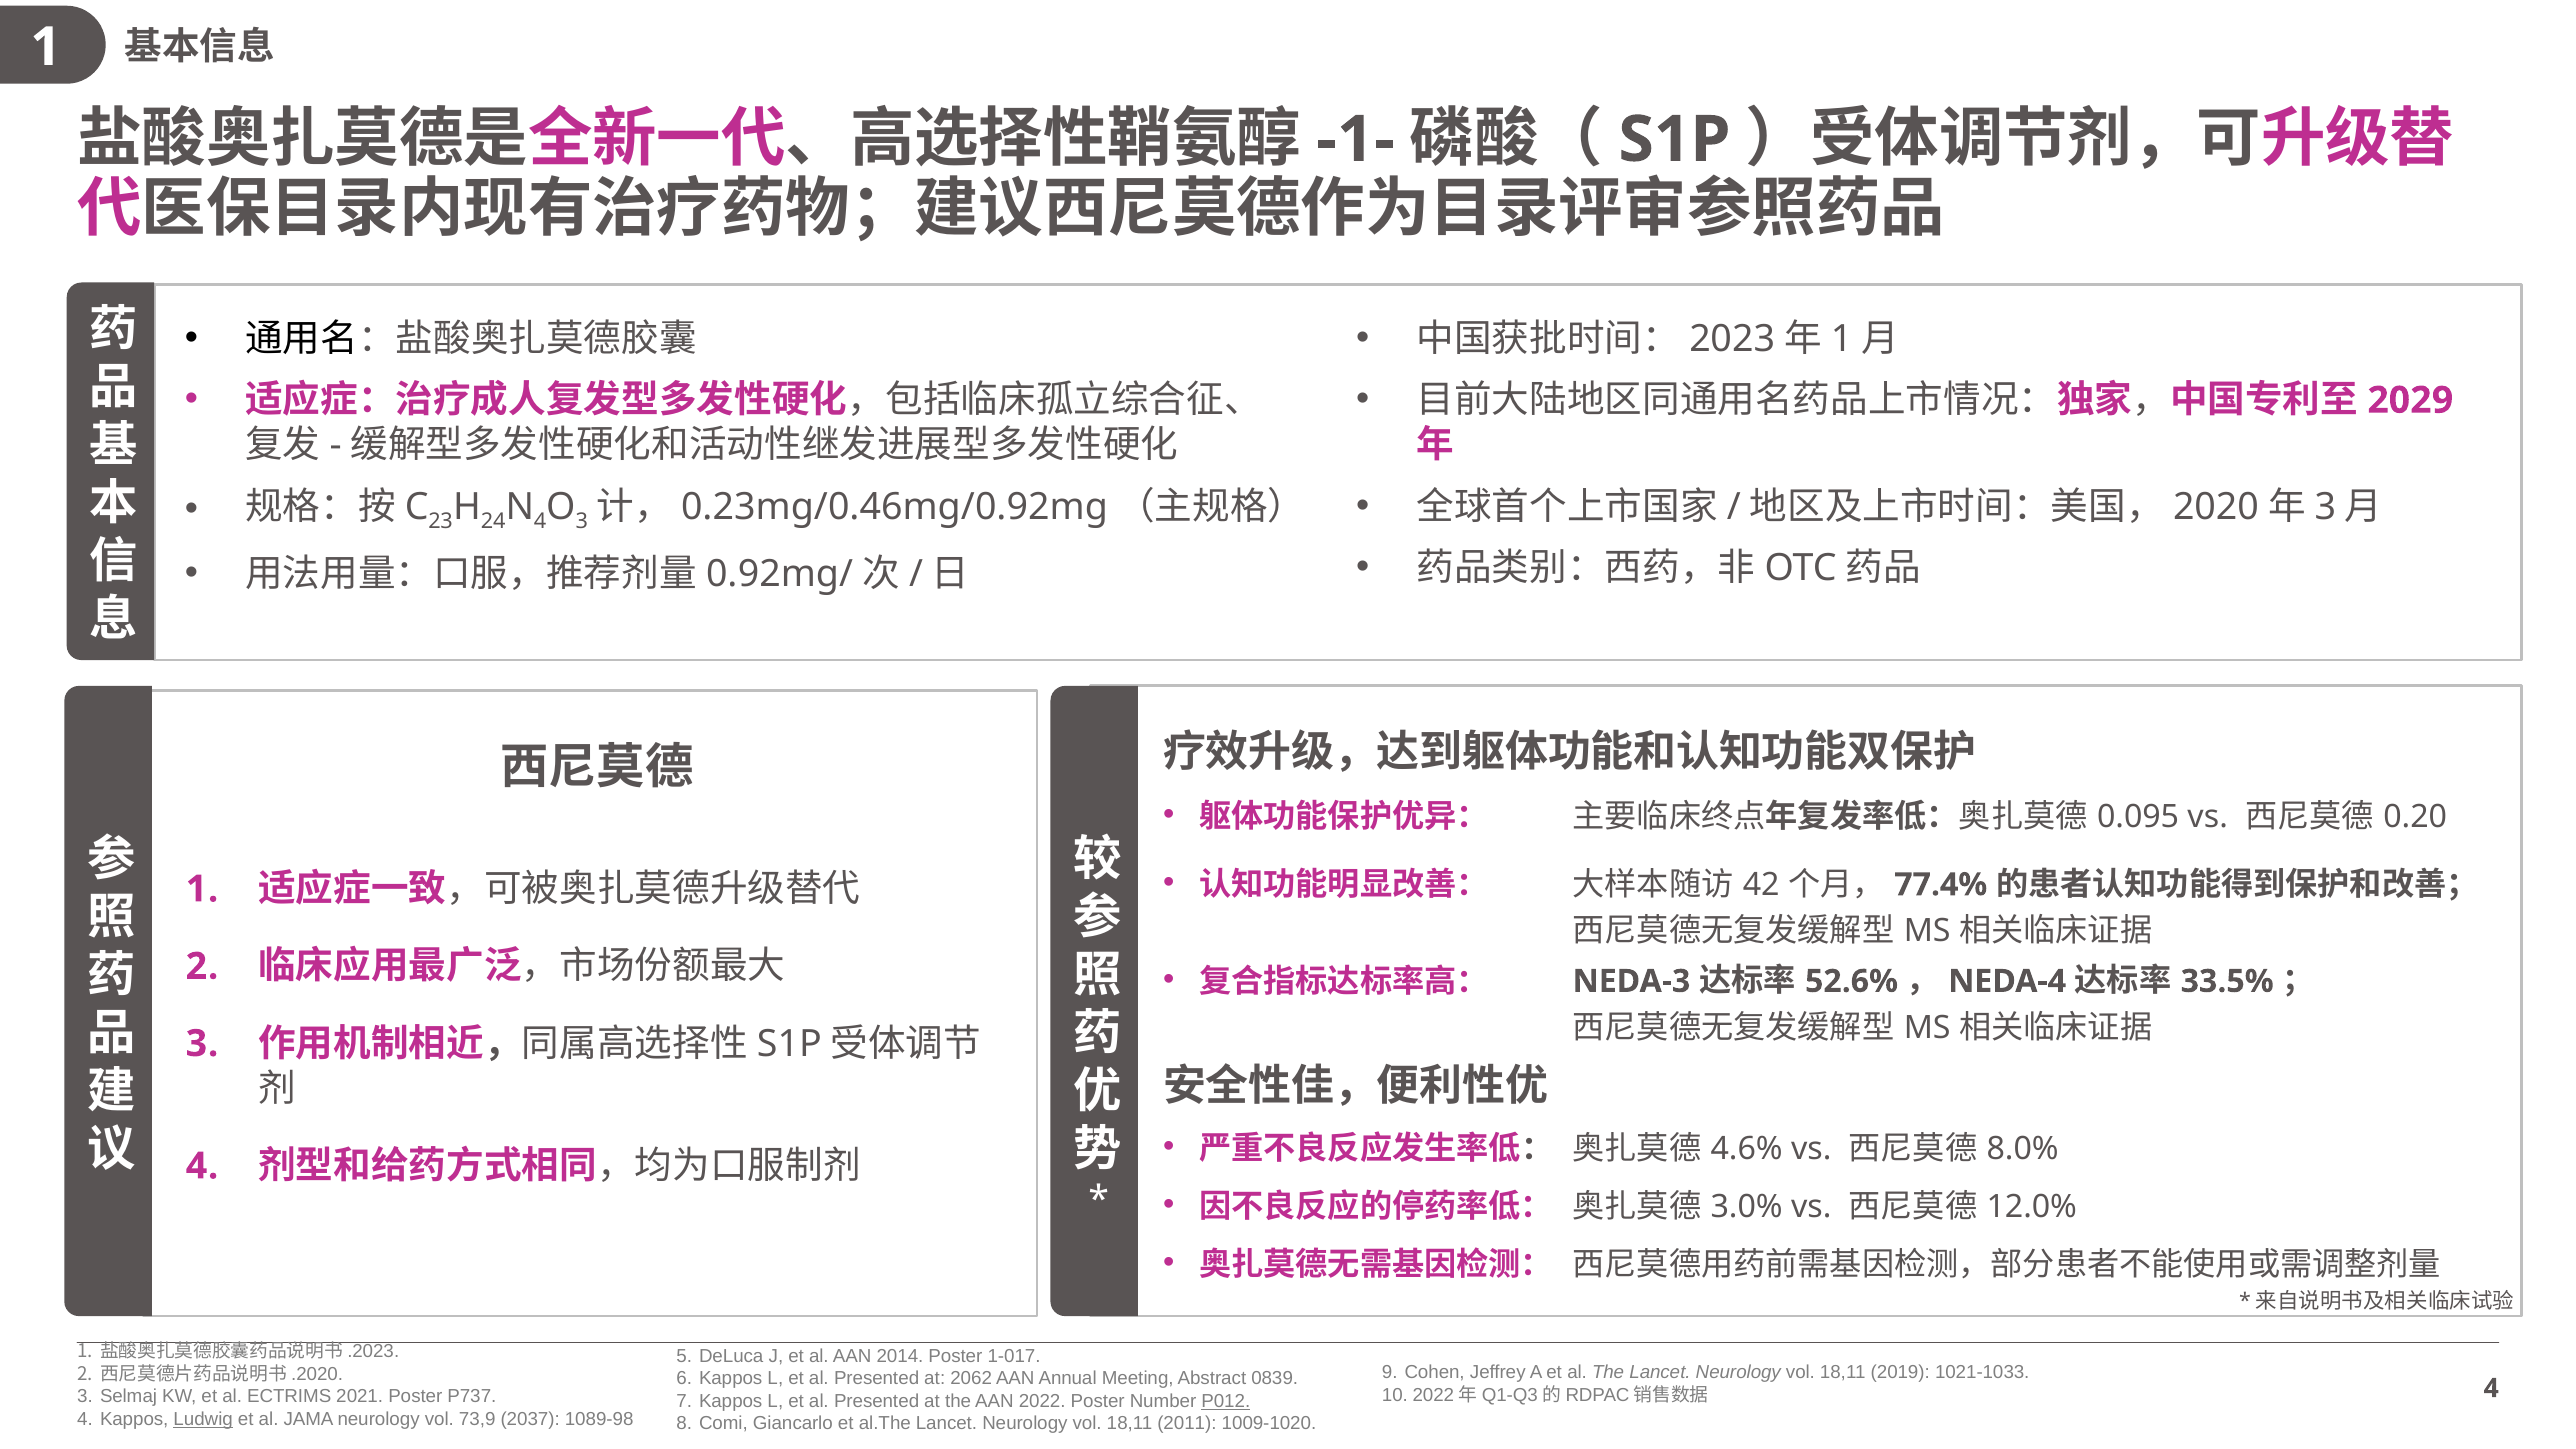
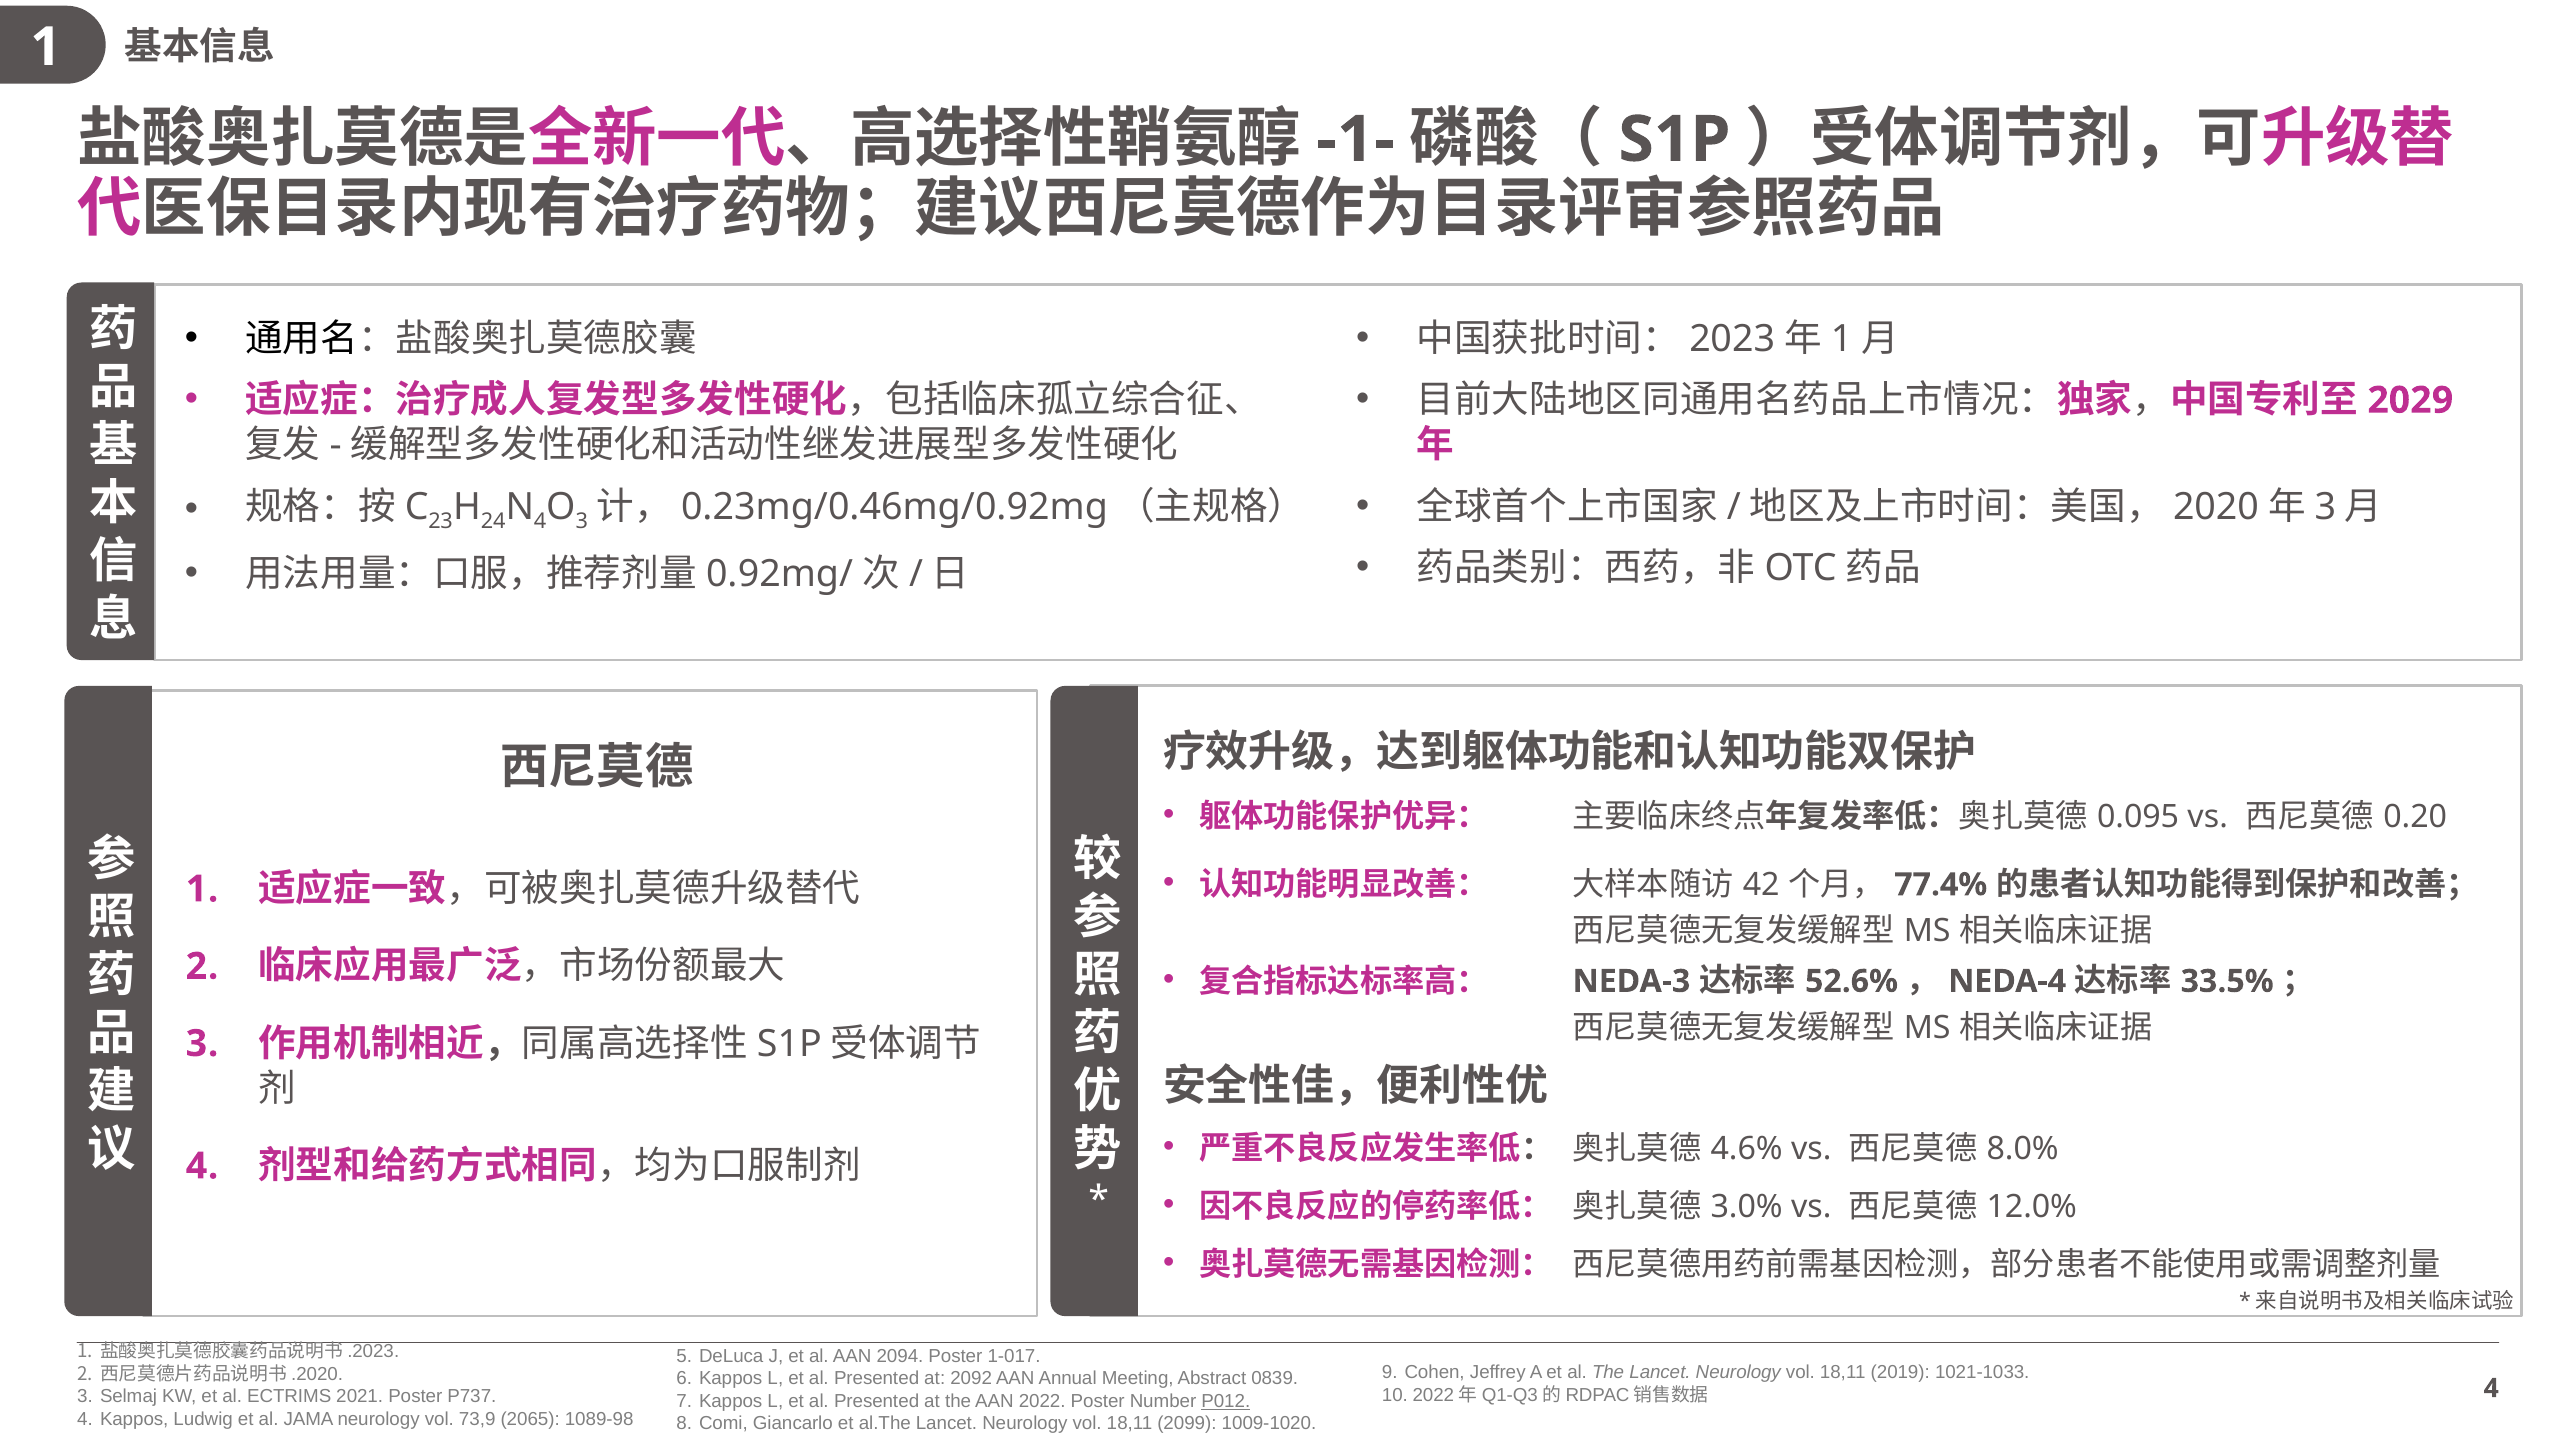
2014: 2014 -> 2094 (900, 1356)
2062: 2062 -> 2092 (971, 1379)
Ludwig underline: present -> none (203, 1419)
2037: 2037 -> 2065 (530, 1419)
2011: 2011 -> 2099 (1187, 1424)
